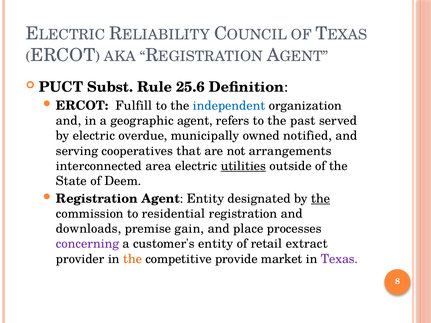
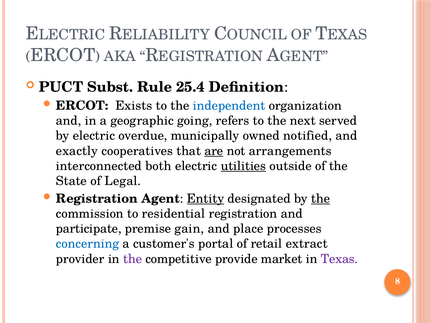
25.6: 25.6 -> 25.4 (190, 87)
Fulfill: Fulfill -> Exists (134, 106)
geographic agent: agent -> going (195, 121)
past: past -> next (303, 121)
serving: serving -> exactly (77, 151)
are underline: none -> present (214, 151)
area: area -> both (158, 166)
Deem: Deem -> Legal (123, 181)
Entity underline: none -> present (206, 199)
downloads: downloads -> participate (89, 229)
concerning colour: purple -> blue (88, 244)
customer's entity: entity -> portal (216, 244)
the colour: orange -> purple (133, 259)
